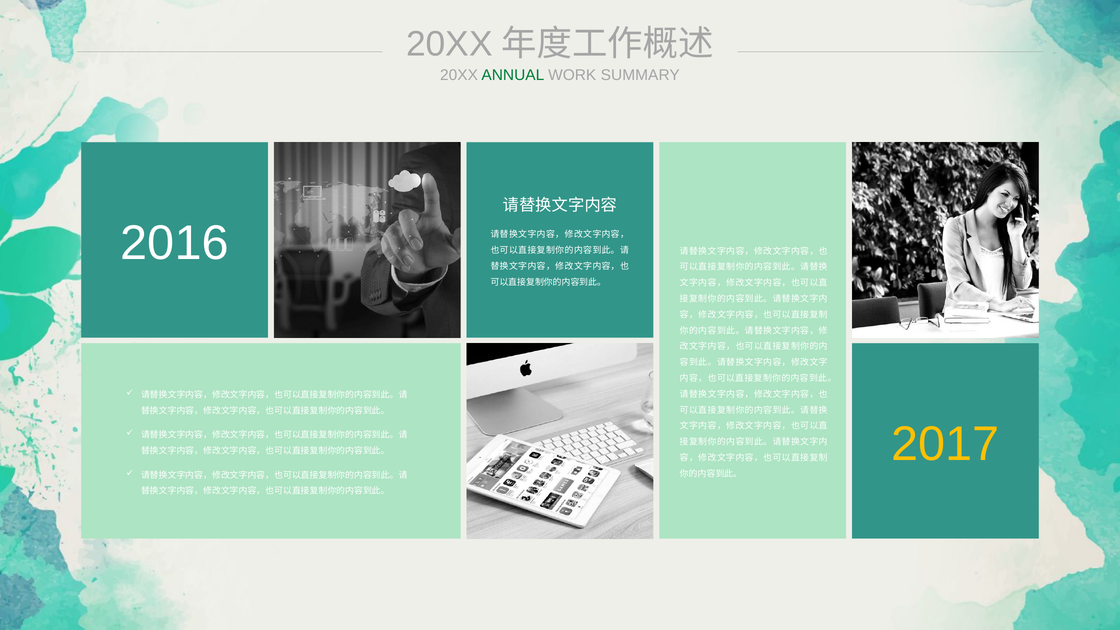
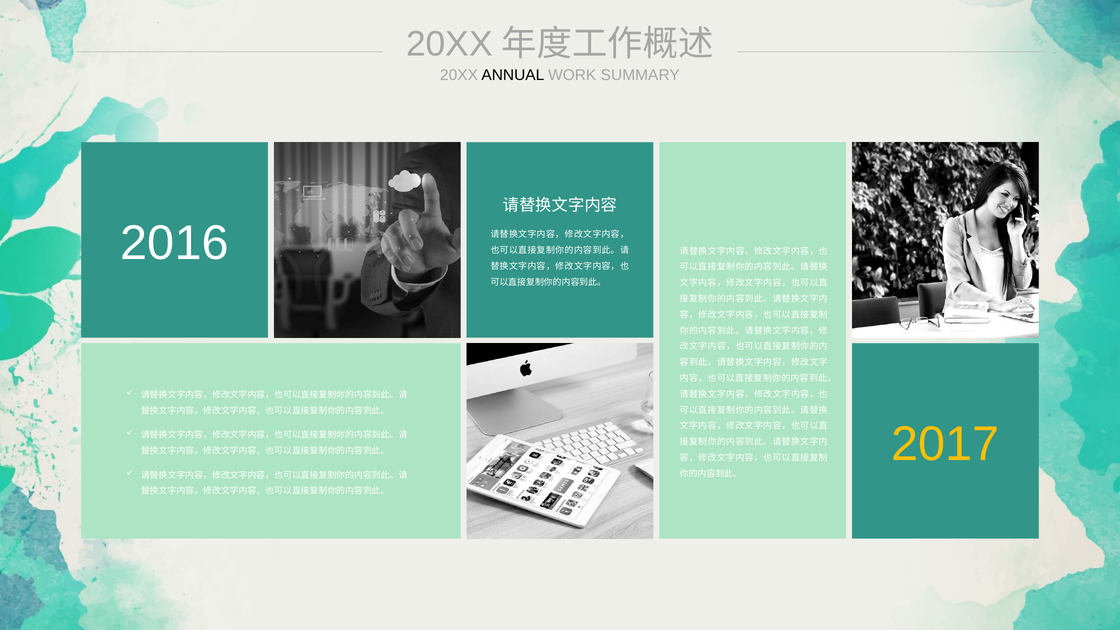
ANNUAL colour: green -> black (513, 75)
